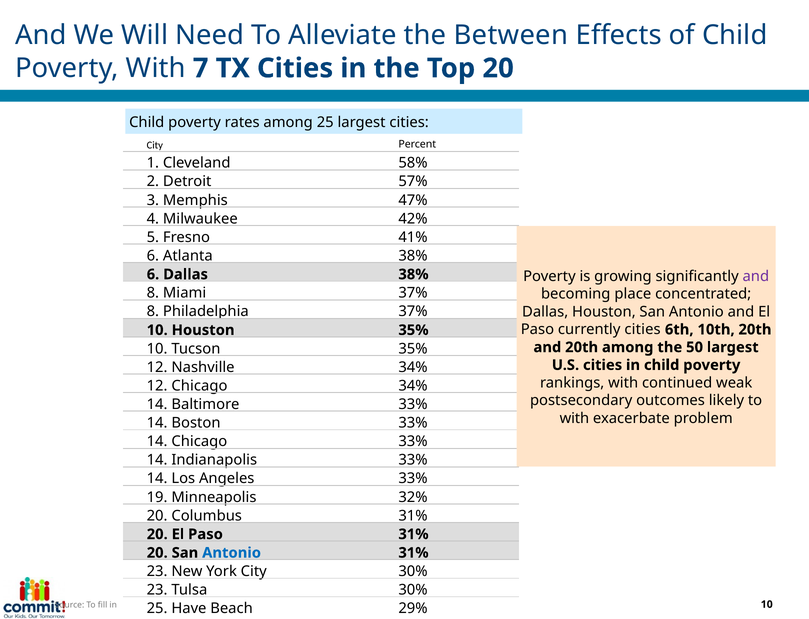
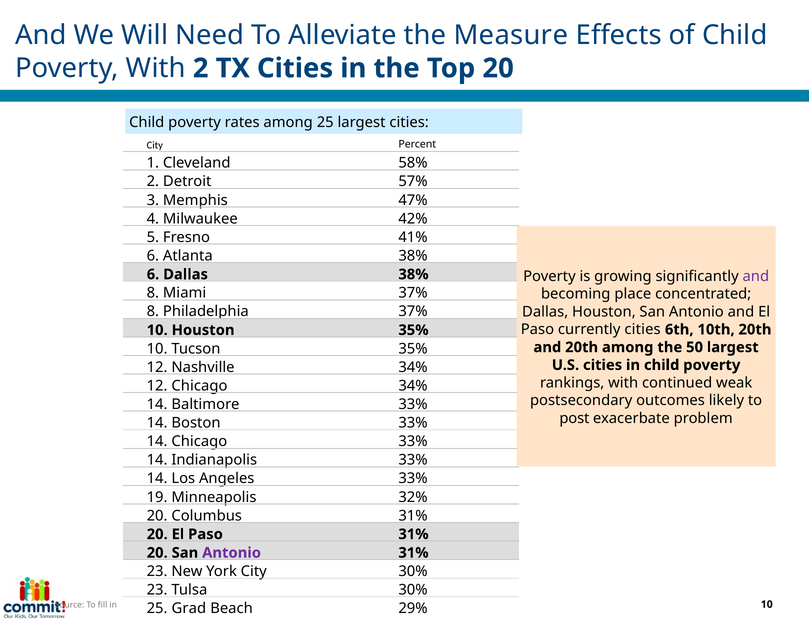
Between: Between -> Measure (511, 35)
With 7: 7 -> 2 (201, 68)
with: with -> post (574, 418)
Antonio colour: blue -> purple (232, 553)
Have: Have -> Grad (189, 608)
